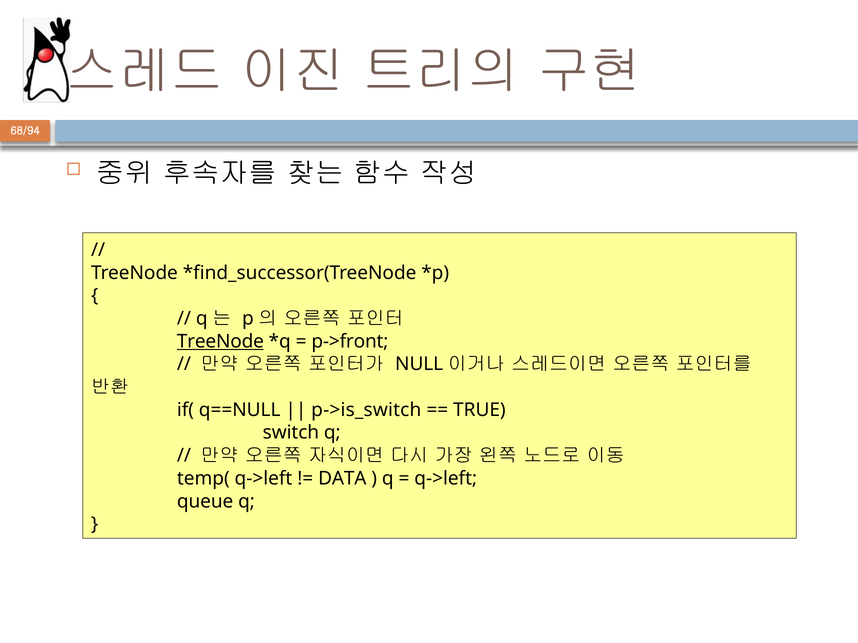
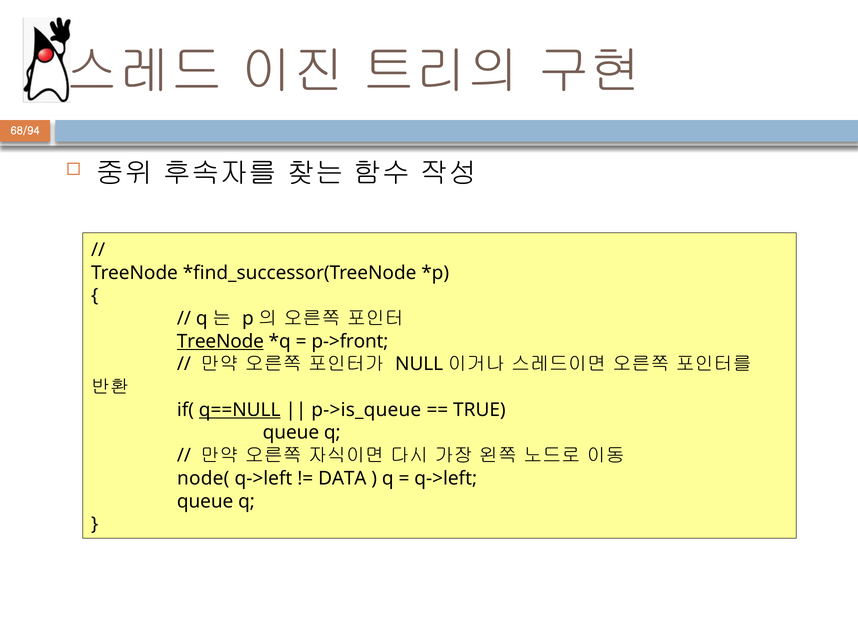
q==NULL underline: none -> present (240, 410)
p->is_switch: p->is_switch -> p->is_queue (366, 410)
switch: switch -> queue (291, 433)
temp(: temp( -> node( (203, 479)
